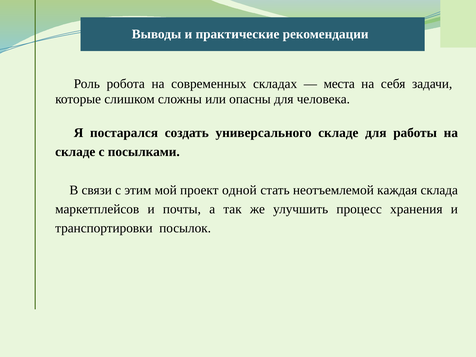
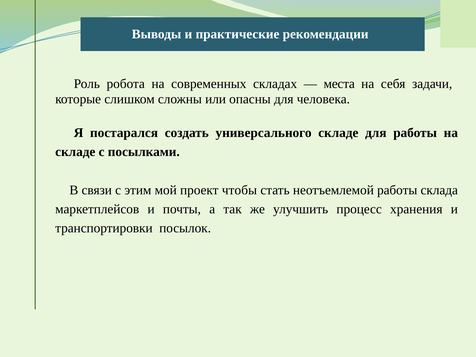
одной: одной -> чтобы (239, 190)
неотъемлемой каждая: каждая -> работы (397, 190)
